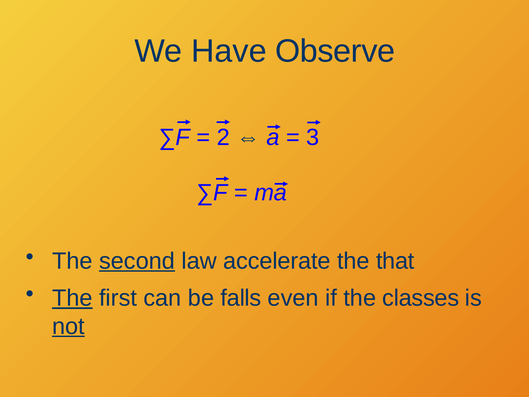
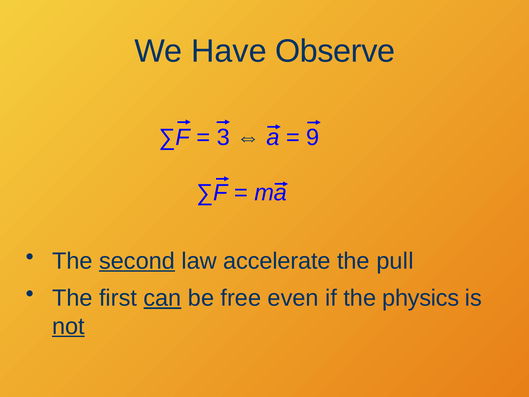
2: 2 -> 3 (223, 137)
3: 3 -> 9 (313, 137)
that: that -> pull (395, 261)
The underline: present -> none (72, 298)
can underline: none -> present (162, 298)
falls: falls -> free (241, 298)
classes: classes -> physics (421, 298)
